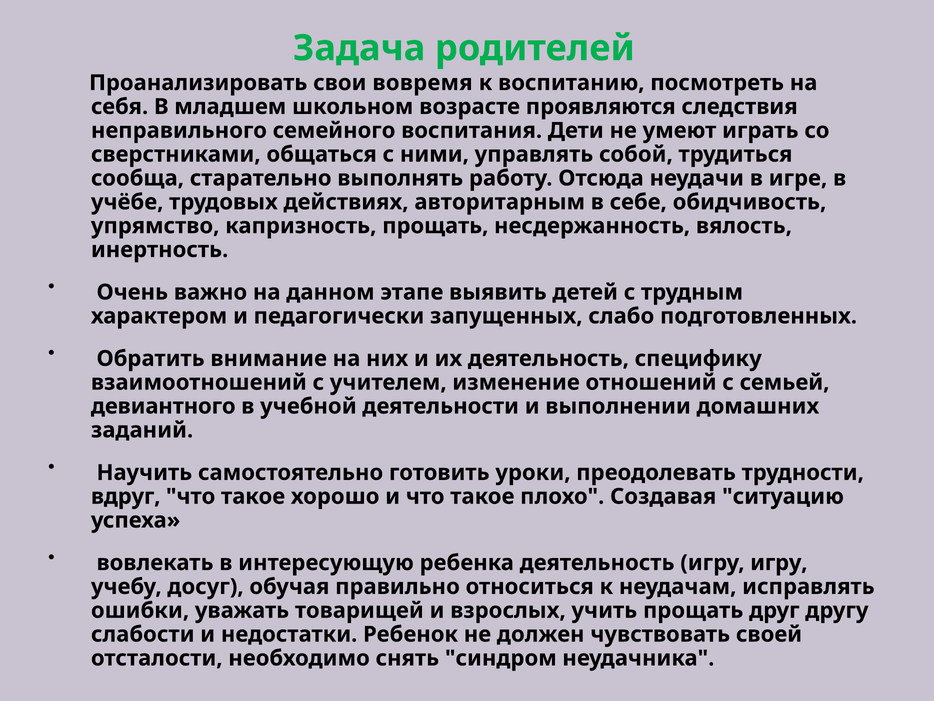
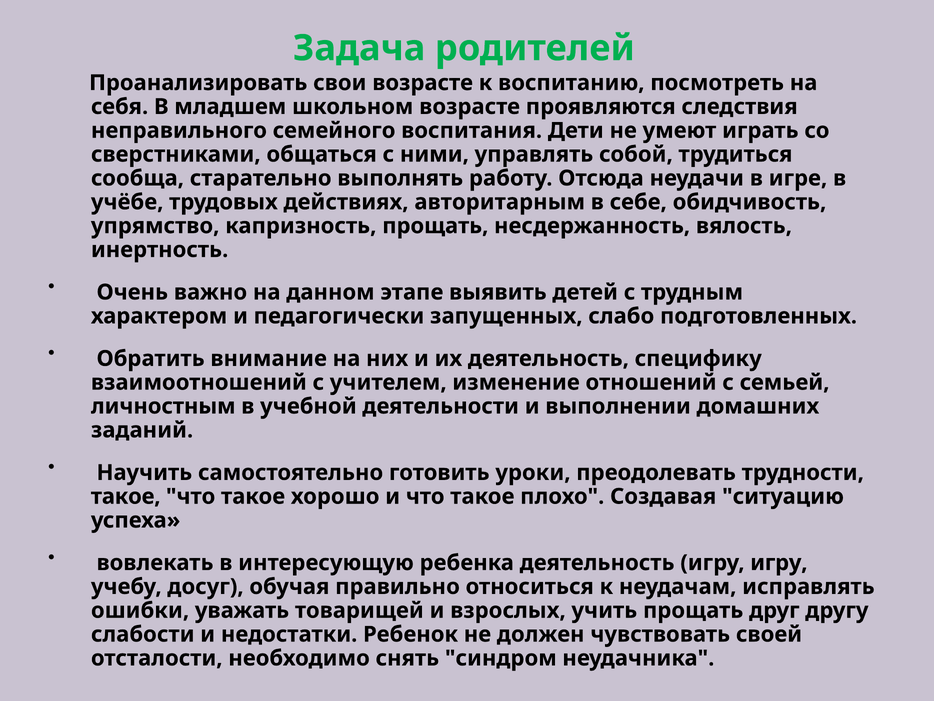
свои вовремя: вовремя -> возрасте (423, 83)
девиантного: девиантного -> личностным (163, 406)
вдруг: вдруг -> такое (126, 496)
